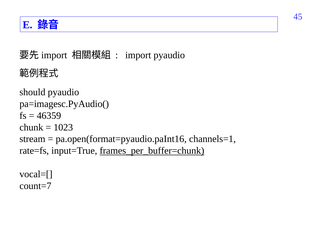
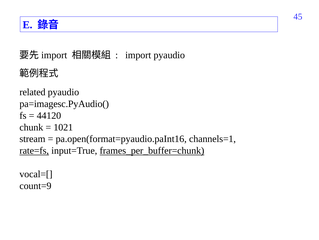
should: should -> related (32, 92)
46359: 46359 -> 44120 (49, 115)
1023: 1023 -> 1021 (63, 127)
rate=fs underline: none -> present (34, 150)
count=7: count=7 -> count=9 (35, 185)
